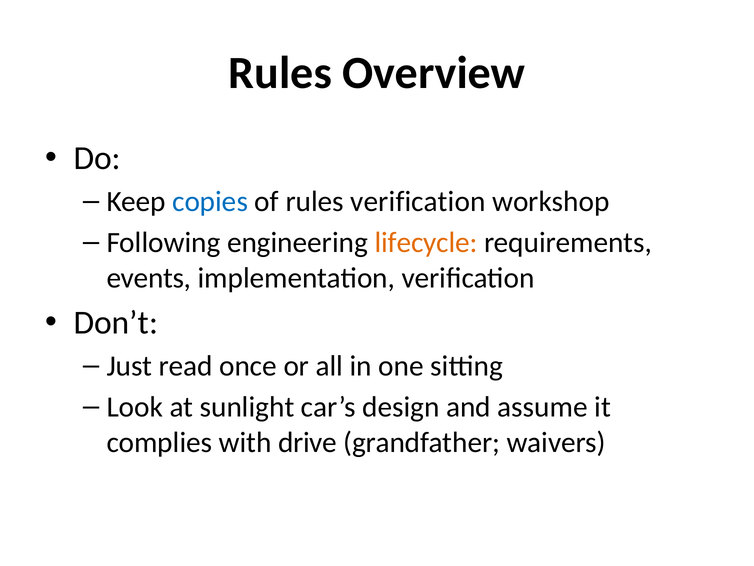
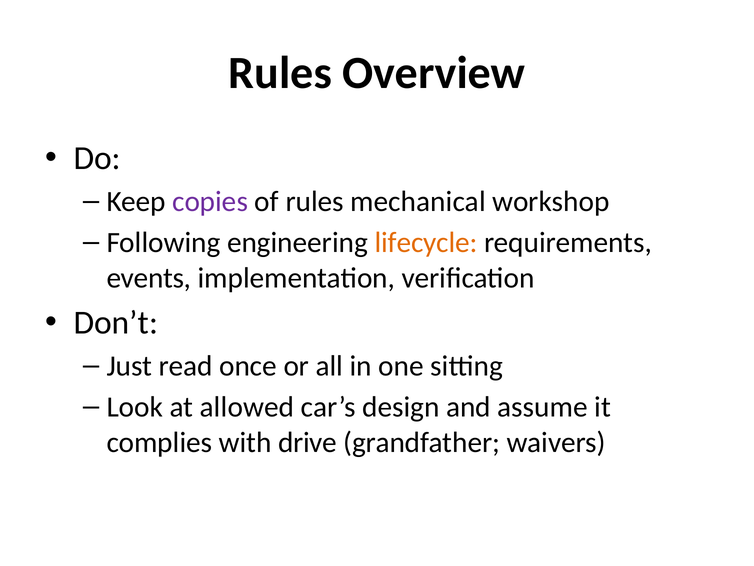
copies colour: blue -> purple (210, 201)
rules verification: verification -> mechanical (418, 201)
sunlight: sunlight -> allowed (247, 407)
